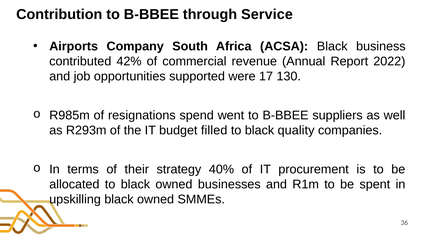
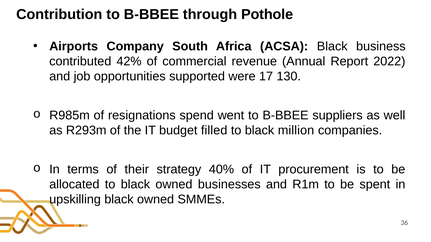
Service: Service -> Pothole (267, 14)
quality: quality -> million (296, 131)
